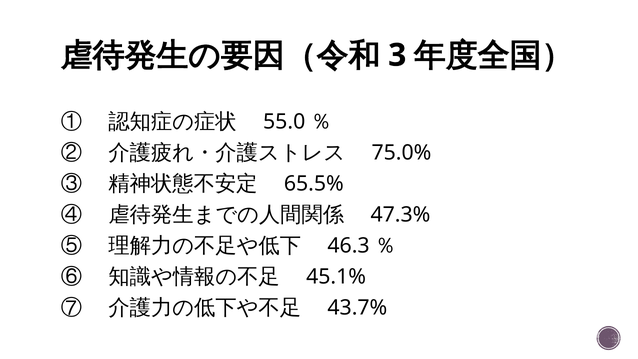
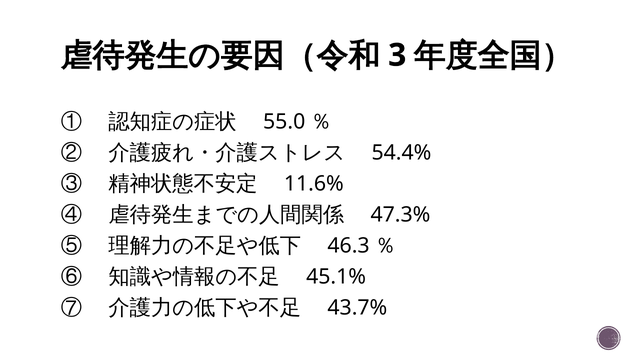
75.0%: 75.0% -> 54.4% (401, 153)
65.5%: 65.5% -> 11.6% (314, 184)
